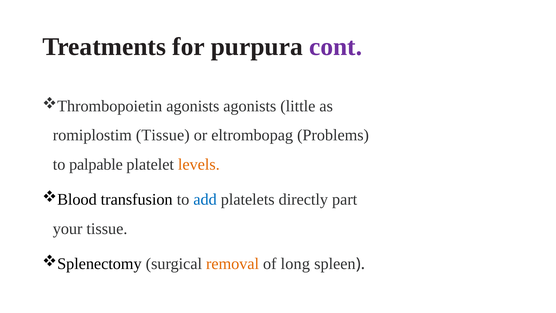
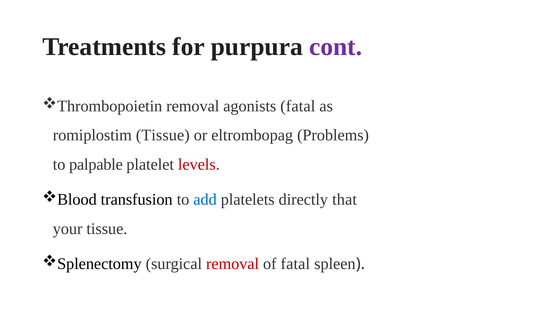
agonists: agonists -> removal (193, 106)
agonists little: little -> fatal (298, 106)
levels colour: orange -> red (199, 164)
part: part -> that (345, 199)
removal colour: orange -> red (233, 264)
of long: long -> fatal (295, 264)
